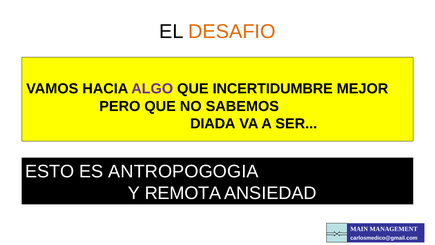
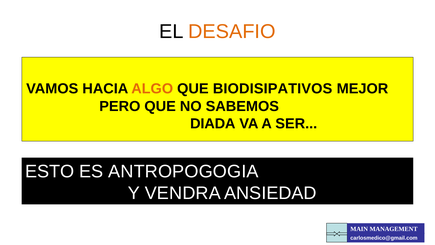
ALGO colour: purple -> orange (152, 89)
INCERTIDUMBRE: INCERTIDUMBRE -> BIODISIPATIVOS (273, 89)
REMOTA: REMOTA -> VENDRA (183, 193)
